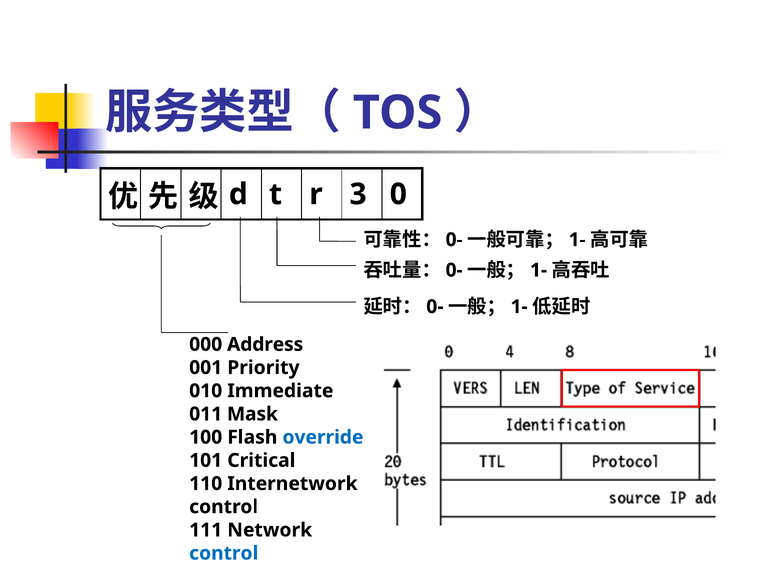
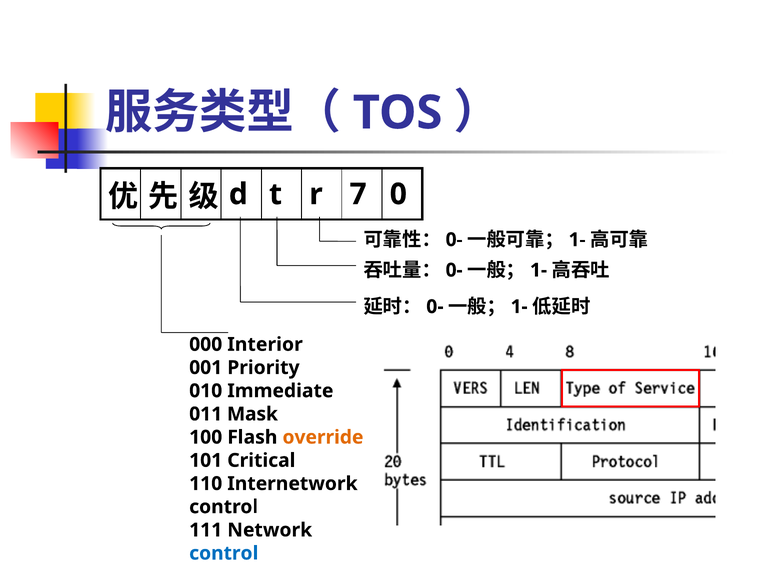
3: 3 -> 7 (358, 194)
Address: Address -> Interior (265, 344)
override colour: blue -> orange (323, 437)
